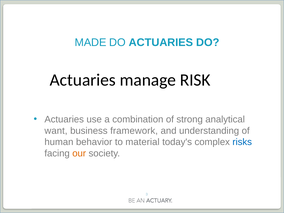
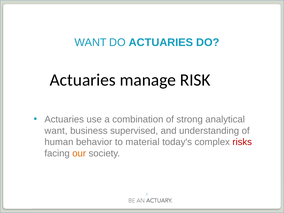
MADE: MADE -> WANT (91, 43)
framework: framework -> supervised (134, 131)
risks colour: blue -> red (242, 142)
